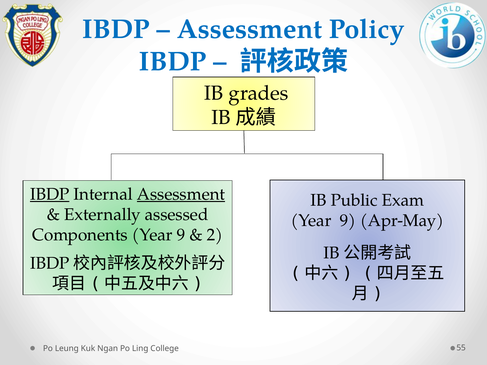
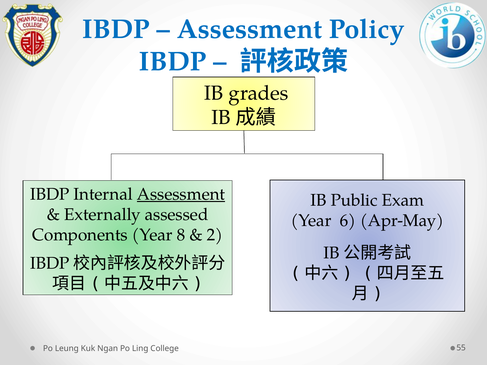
IBDP underline: present -> none (50, 194)
9: 9 -> 6 (348, 221)
Components Year 9: 9 -> 8 (181, 235)
